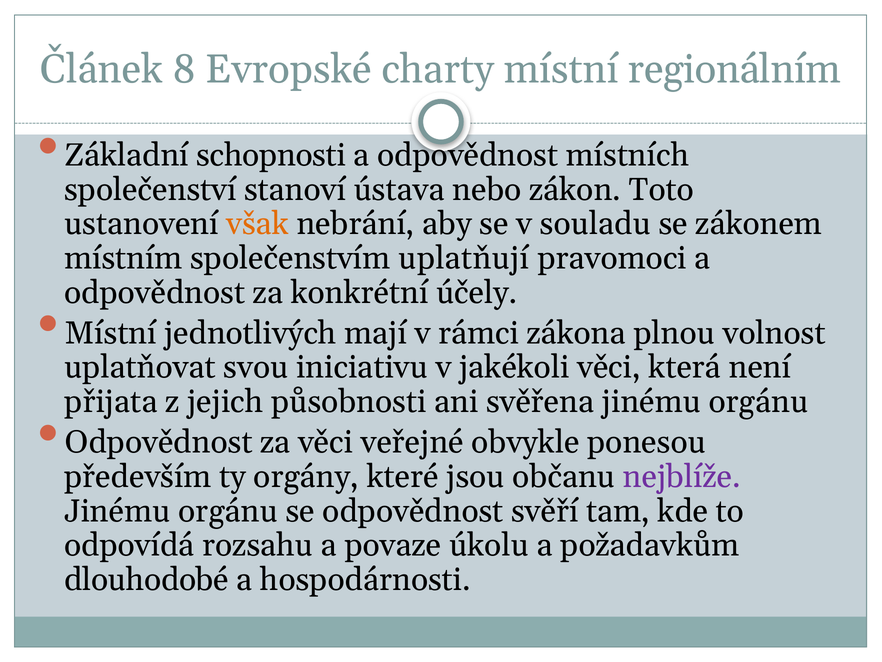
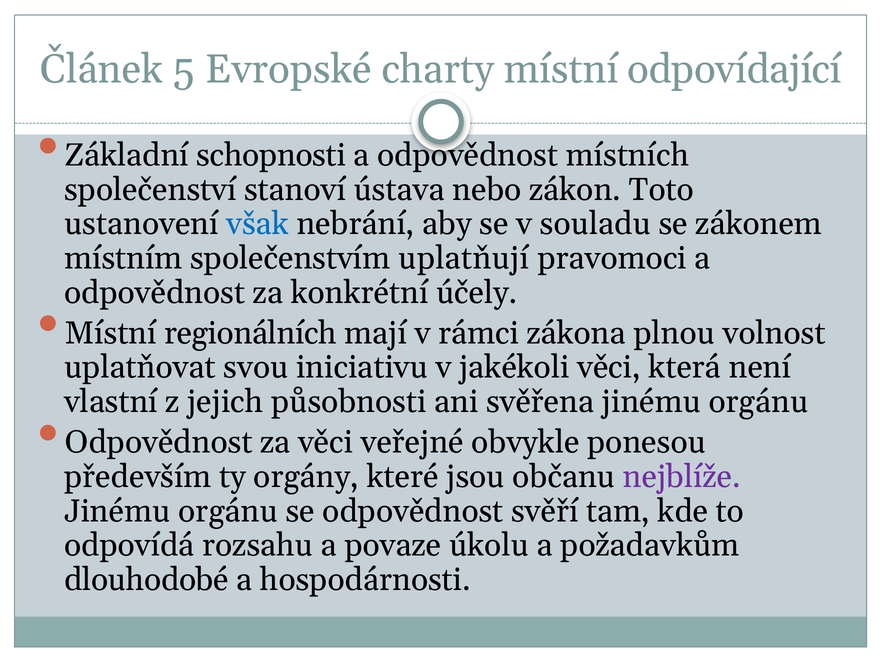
8: 8 -> 5 (184, 69)
regionálním: regionálním -> odpovídající (734, 69)
však colour: orange -> blue (258, 224)
jednotlivých: jednotlivých -> regionálních (250, 333)
přijata: přijata -> vlastní (111, 402)
